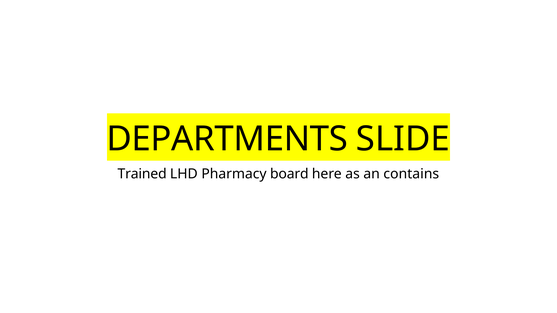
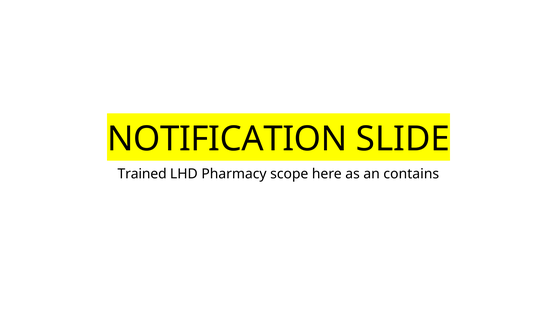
DEPARTMENTS: DEPARTMENTS -> NOTIFICATION (227, 139)
board: board -> scope (289, 174)
